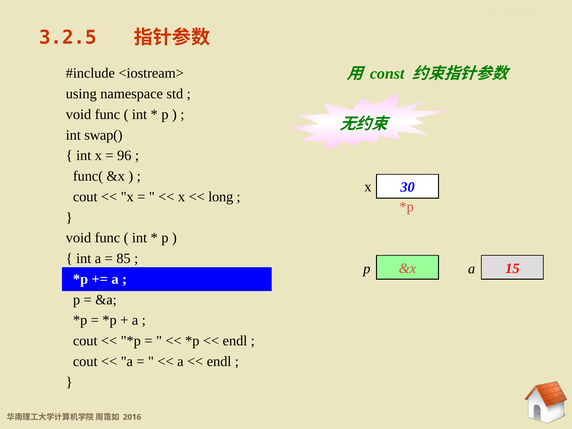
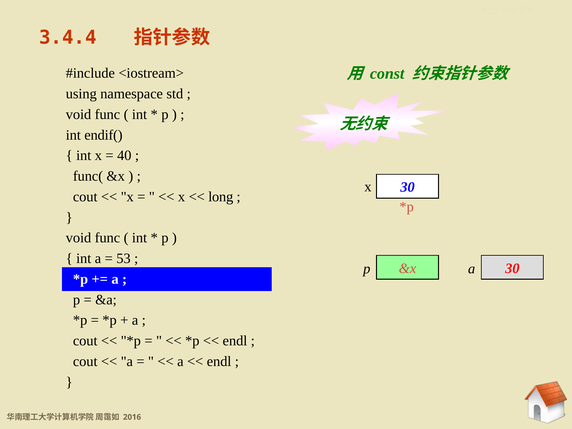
3.2.5: 3.2.5 -> 3.4.4 (68, 37)
swap(: swap( -> endif( (103, 135)
96: 96 -> 40 (124, 156)
85: 85 -> 53 (123, 258)
p 15: 15 -> 30 (512, 268)
